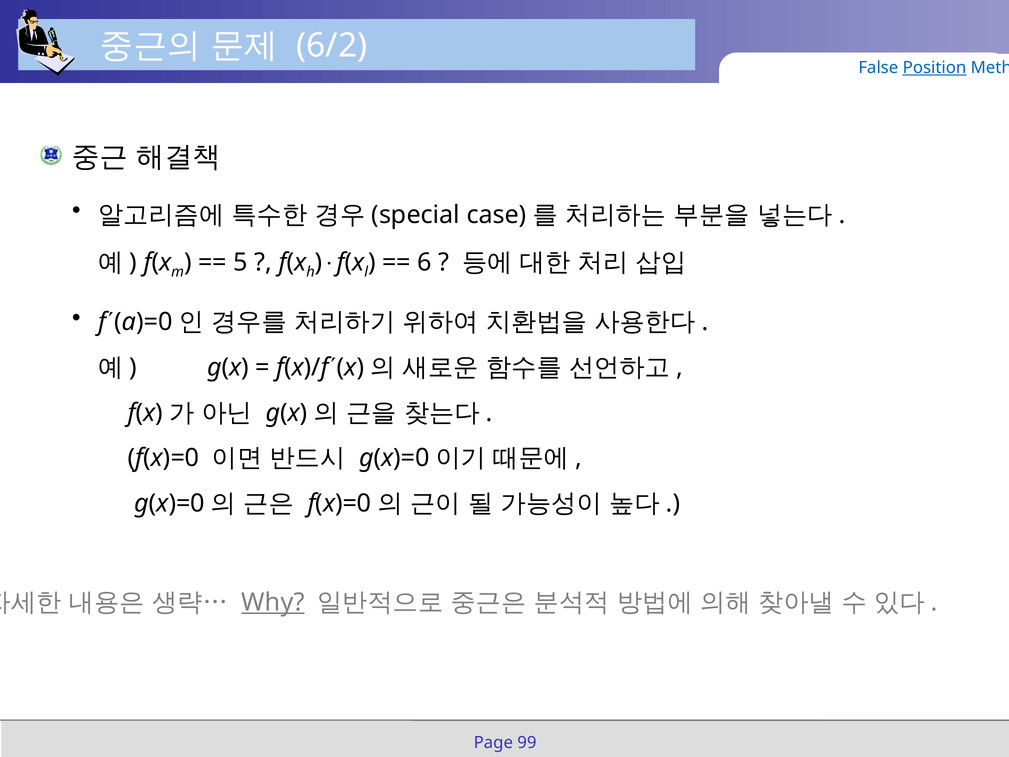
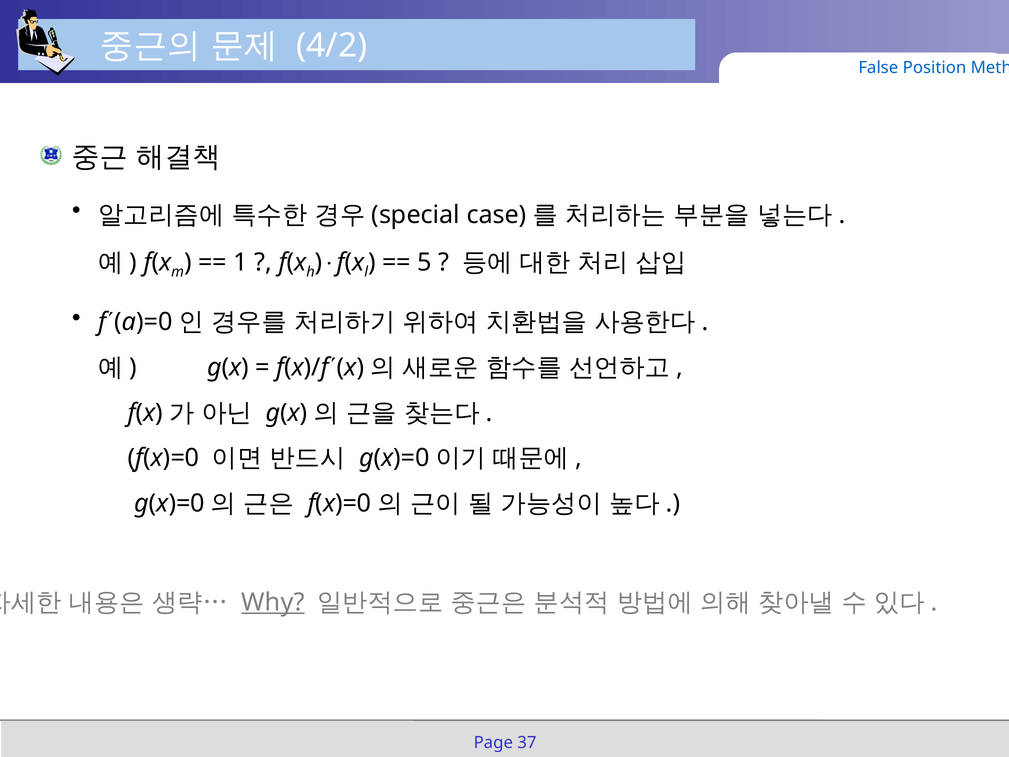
6/2: 6/2 -> 4/2 (332, 46)
Position underline: present -> none (935, 68)
5: 5 -> 1 (241, 262)
6: 6 -> 5 (425, 262)
99: 99 -> 37 (527, 743)
